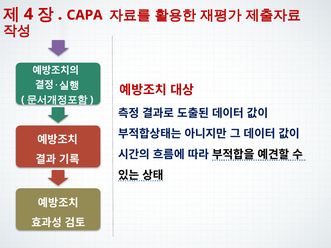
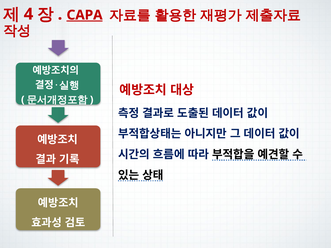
CAPA underline: none -> present (85, 15)
